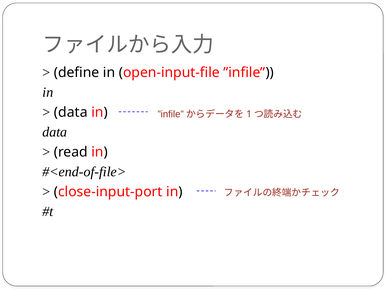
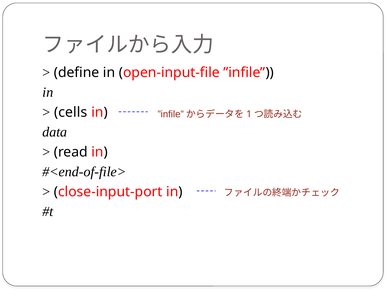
data: data -> cells (71, 112)
